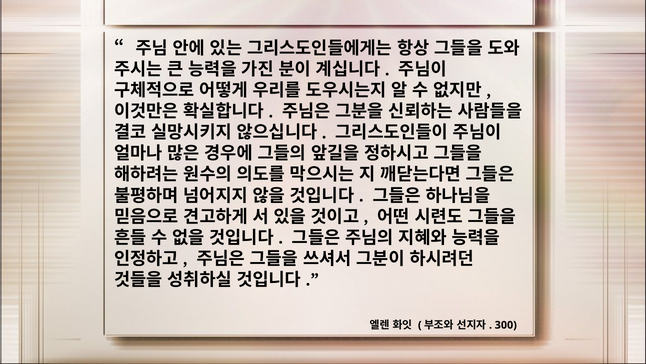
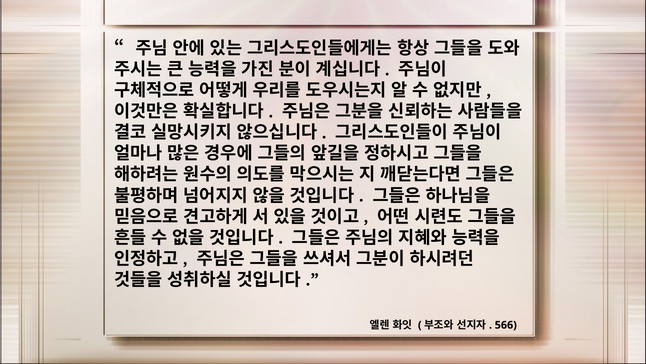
300: 300 -> 566 (506, 325)
